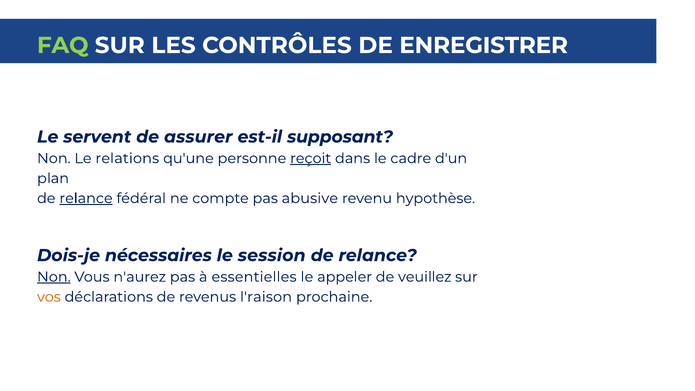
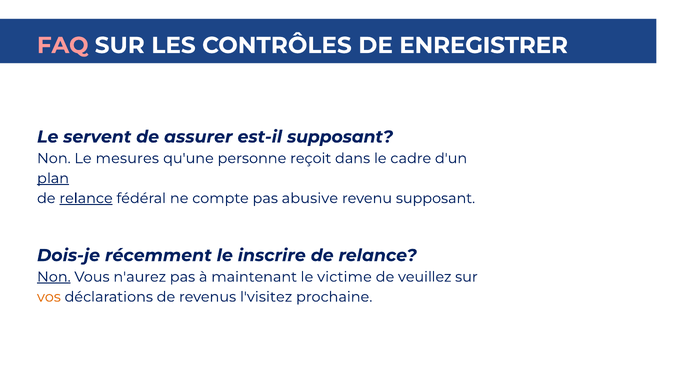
FAQ colour: light green -> pink (63, 45)
relations: relations -> mesures (127, 158)
reçoit underline: present -> none (311, 158)
plan underline: none -> present (53, 178)
revenu hypothèse: hypothèse -> supposant (435, 198)
nécessaires: nécessaires -> récemment (158, 255)
session: session -> inscrire (272, 255)
essentielles: essentielles -> maintenant (254, 277)
appeler: appeler -> victime (345, 277)
l'raison: l'raison -> l'visitez (266, 297)
